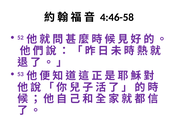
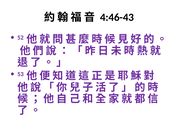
4:46-58: 4:46-58 -> 4:46-43 (117, 17)
